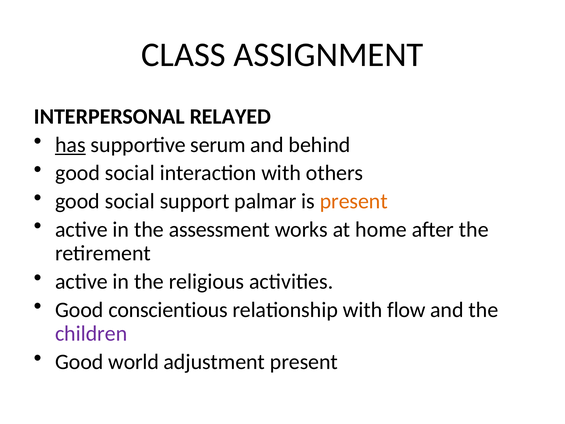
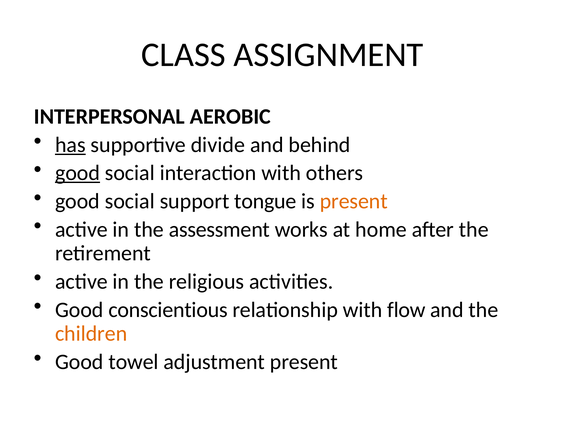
RELAYED: RELAYED -> AEROBIC (230, 116)
serum: serum -> divide (218, 145)
good underline: none -> present (78, 173)
palmar: palmar -> tongue (265, 201)
children colour: purple -> orange (91, 333)
world: world -> towel (134, 362)
